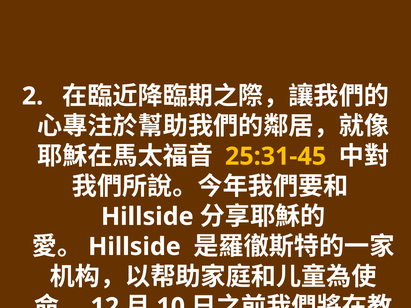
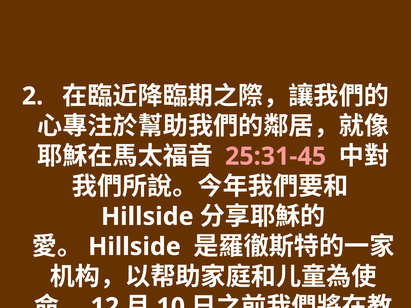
25:31-45 colour: yellow -> pink (276, 156)
